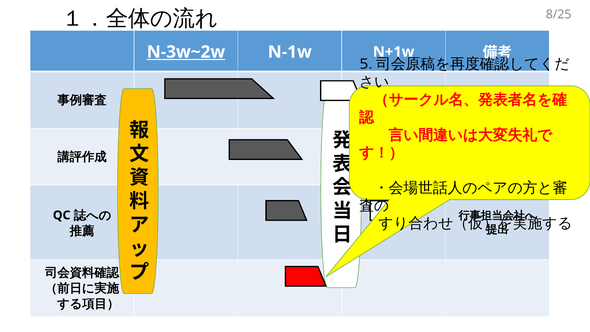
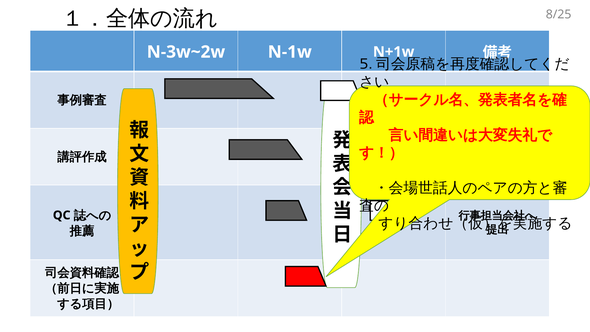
N-3w~2w underline: present -> none (186, 52)
